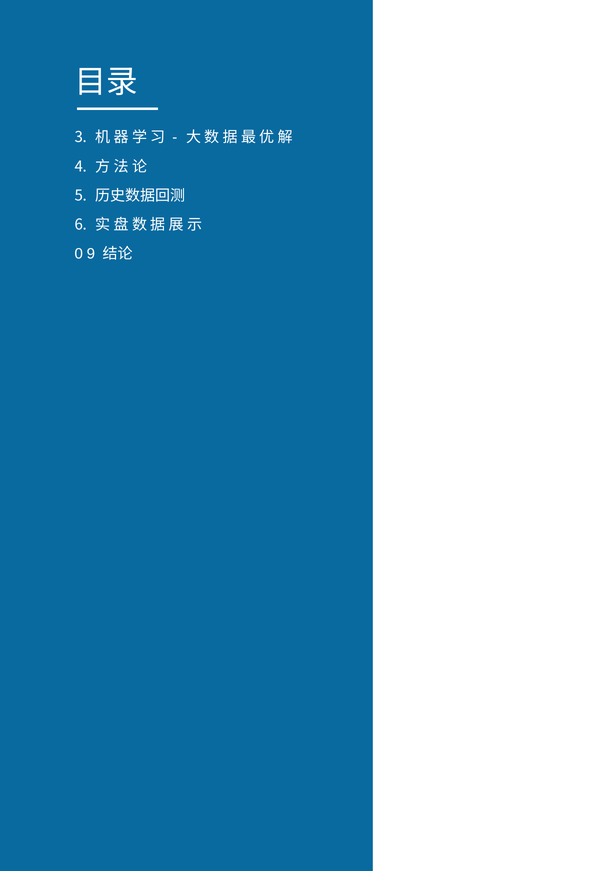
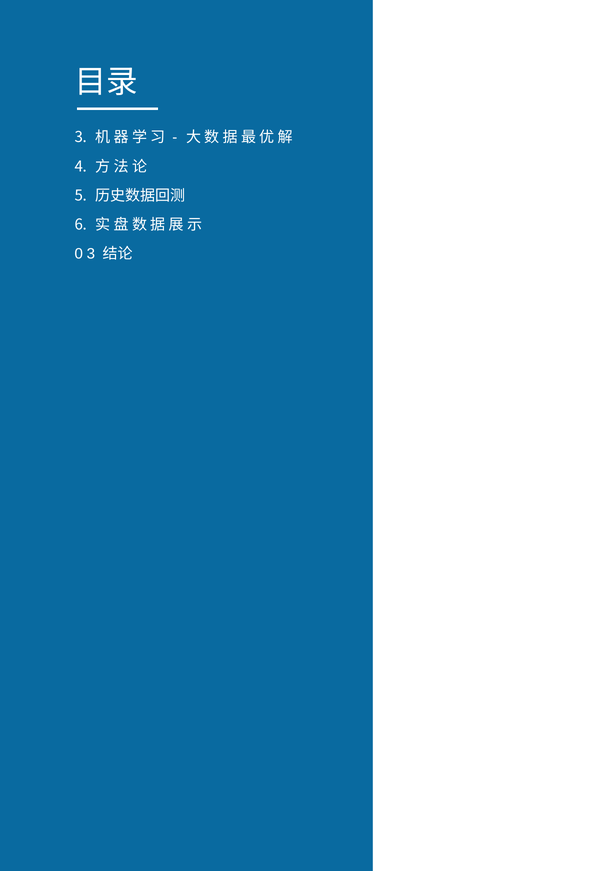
0 9: 9 -> 3 (91, 254)
